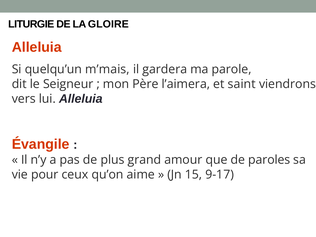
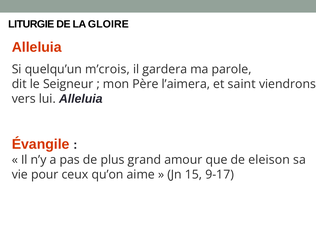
m’mais: m’mais -> m’crois (107, 69)
paroles: paroles -> eleison (269, 160)
